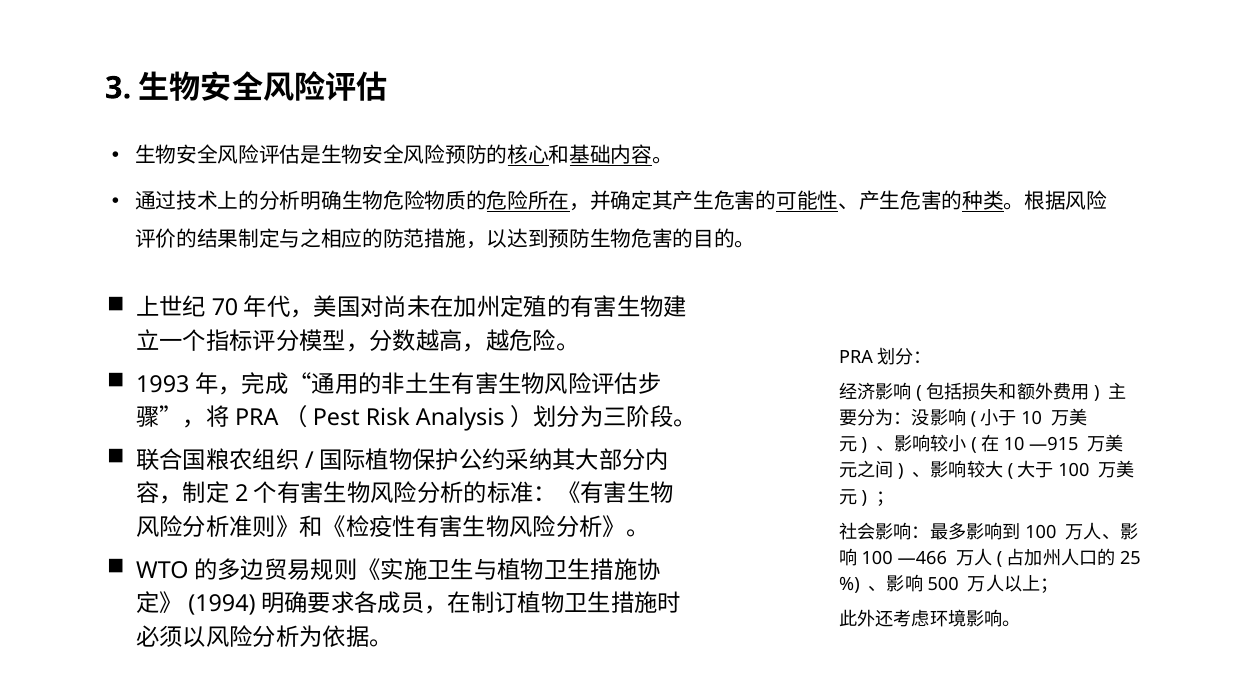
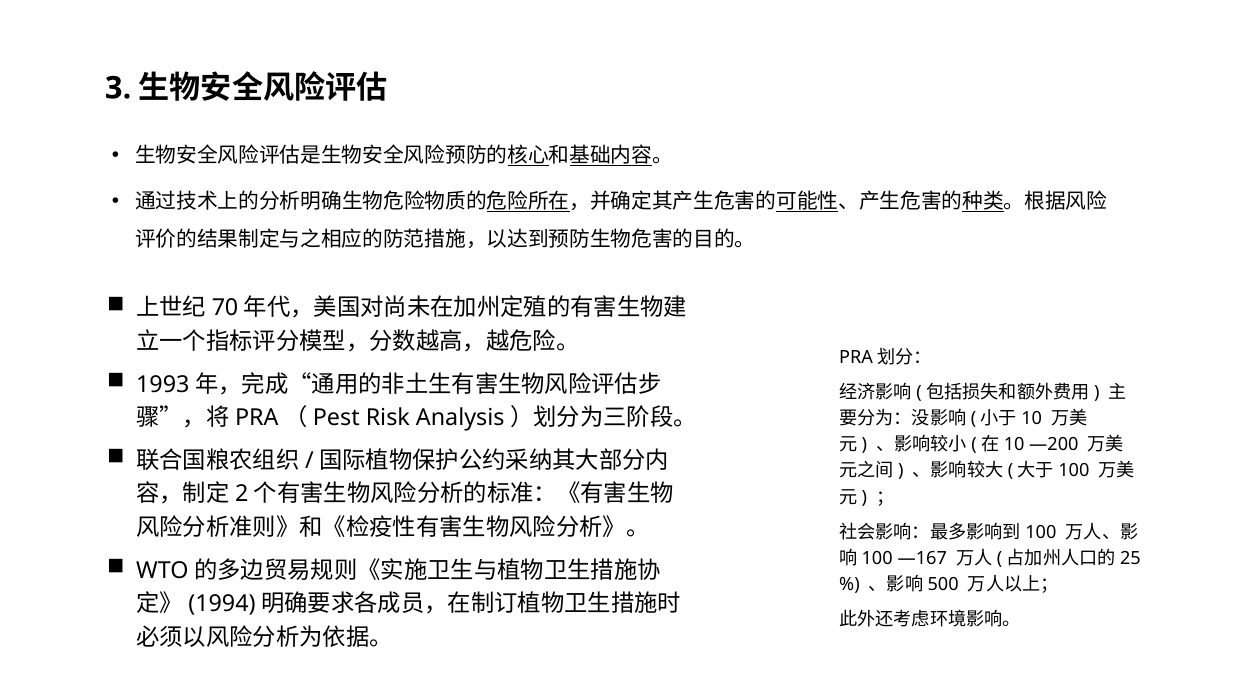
―915: ―915 -> ―200 (1054, 445)
―466: ―466 -> ―167 (922, 558)
